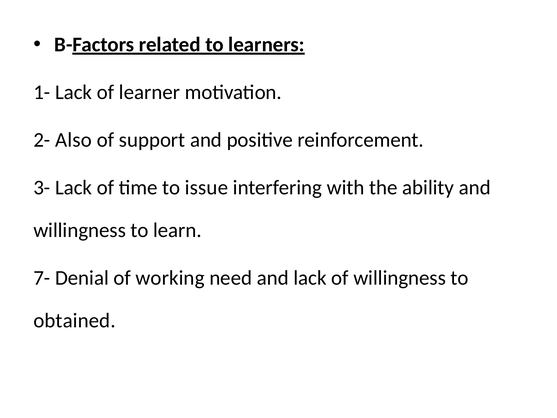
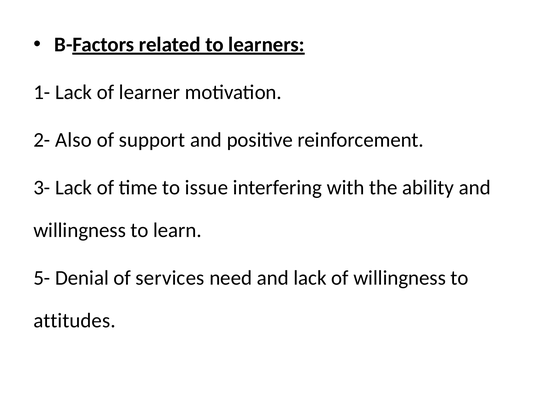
7-: 7- -> 5- (42, 278)
working: working -> services (170, 278)
obtained: obtained -> attitudes (75, 320)
